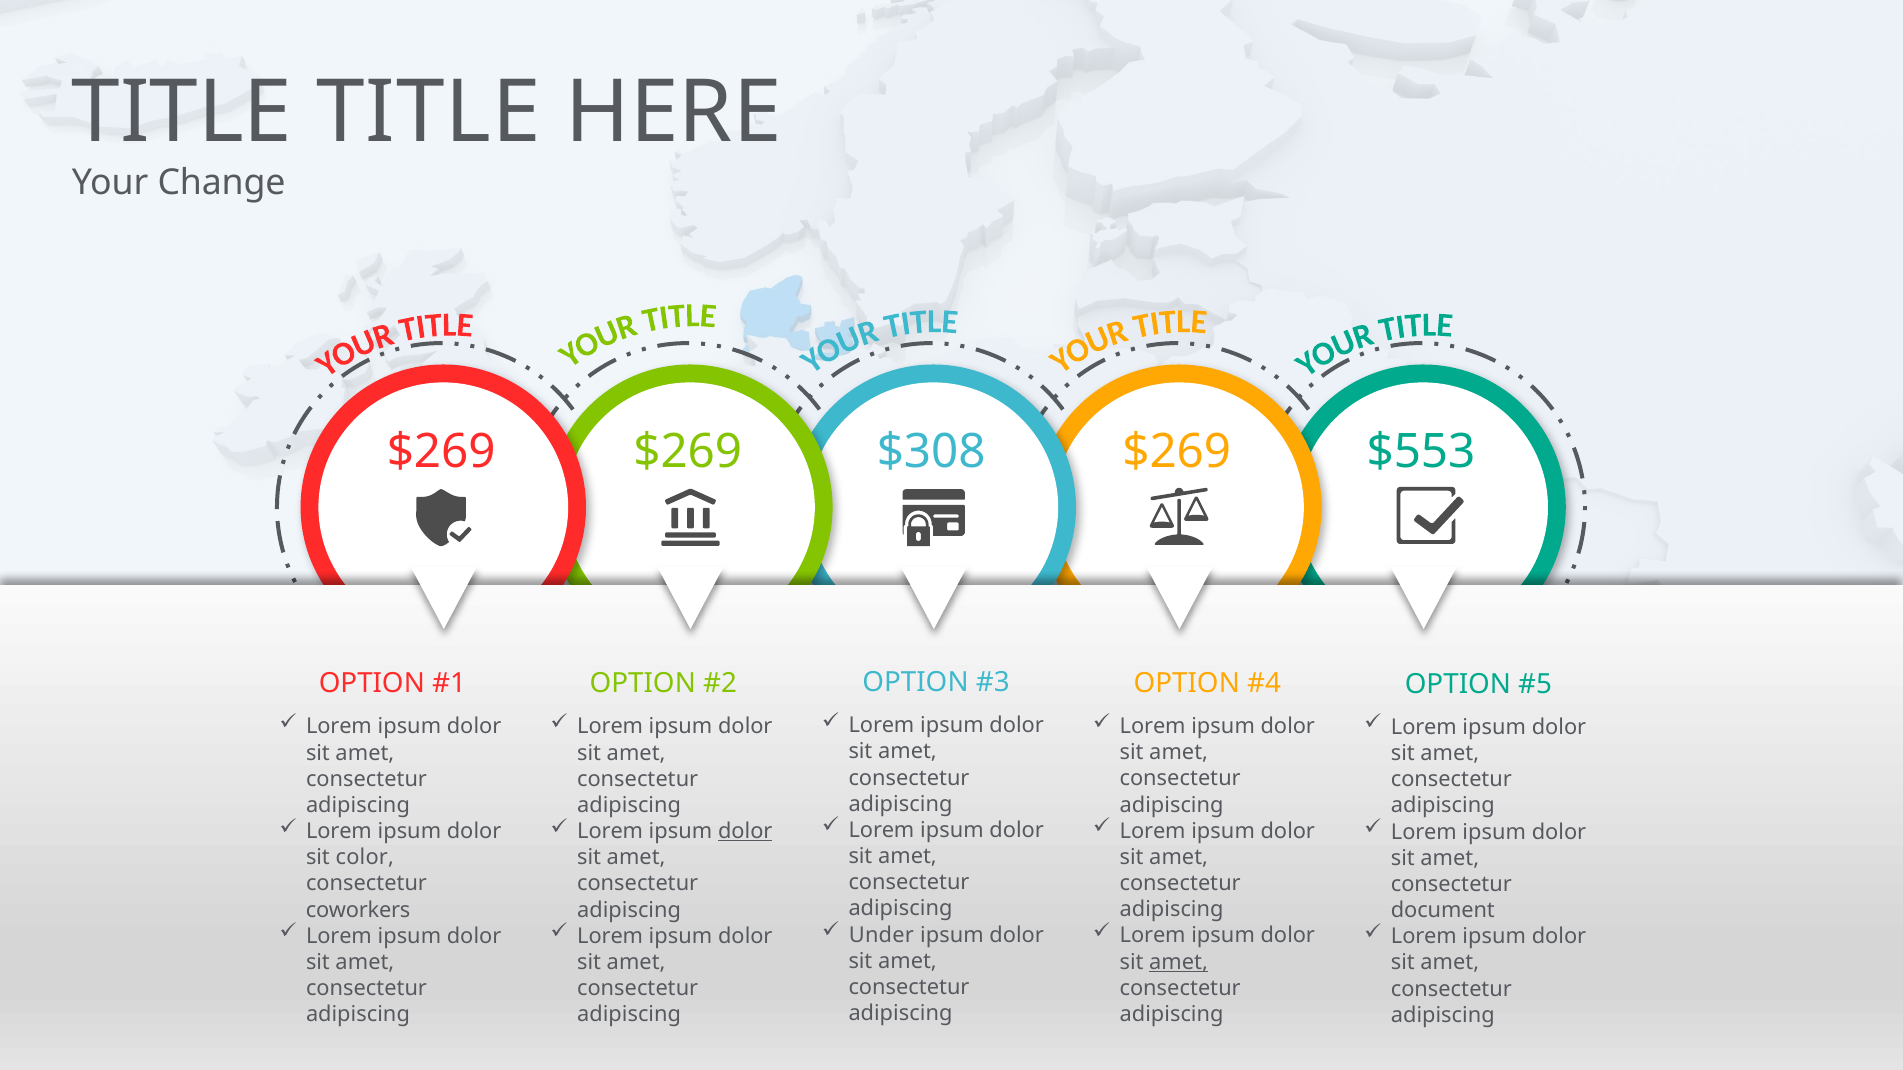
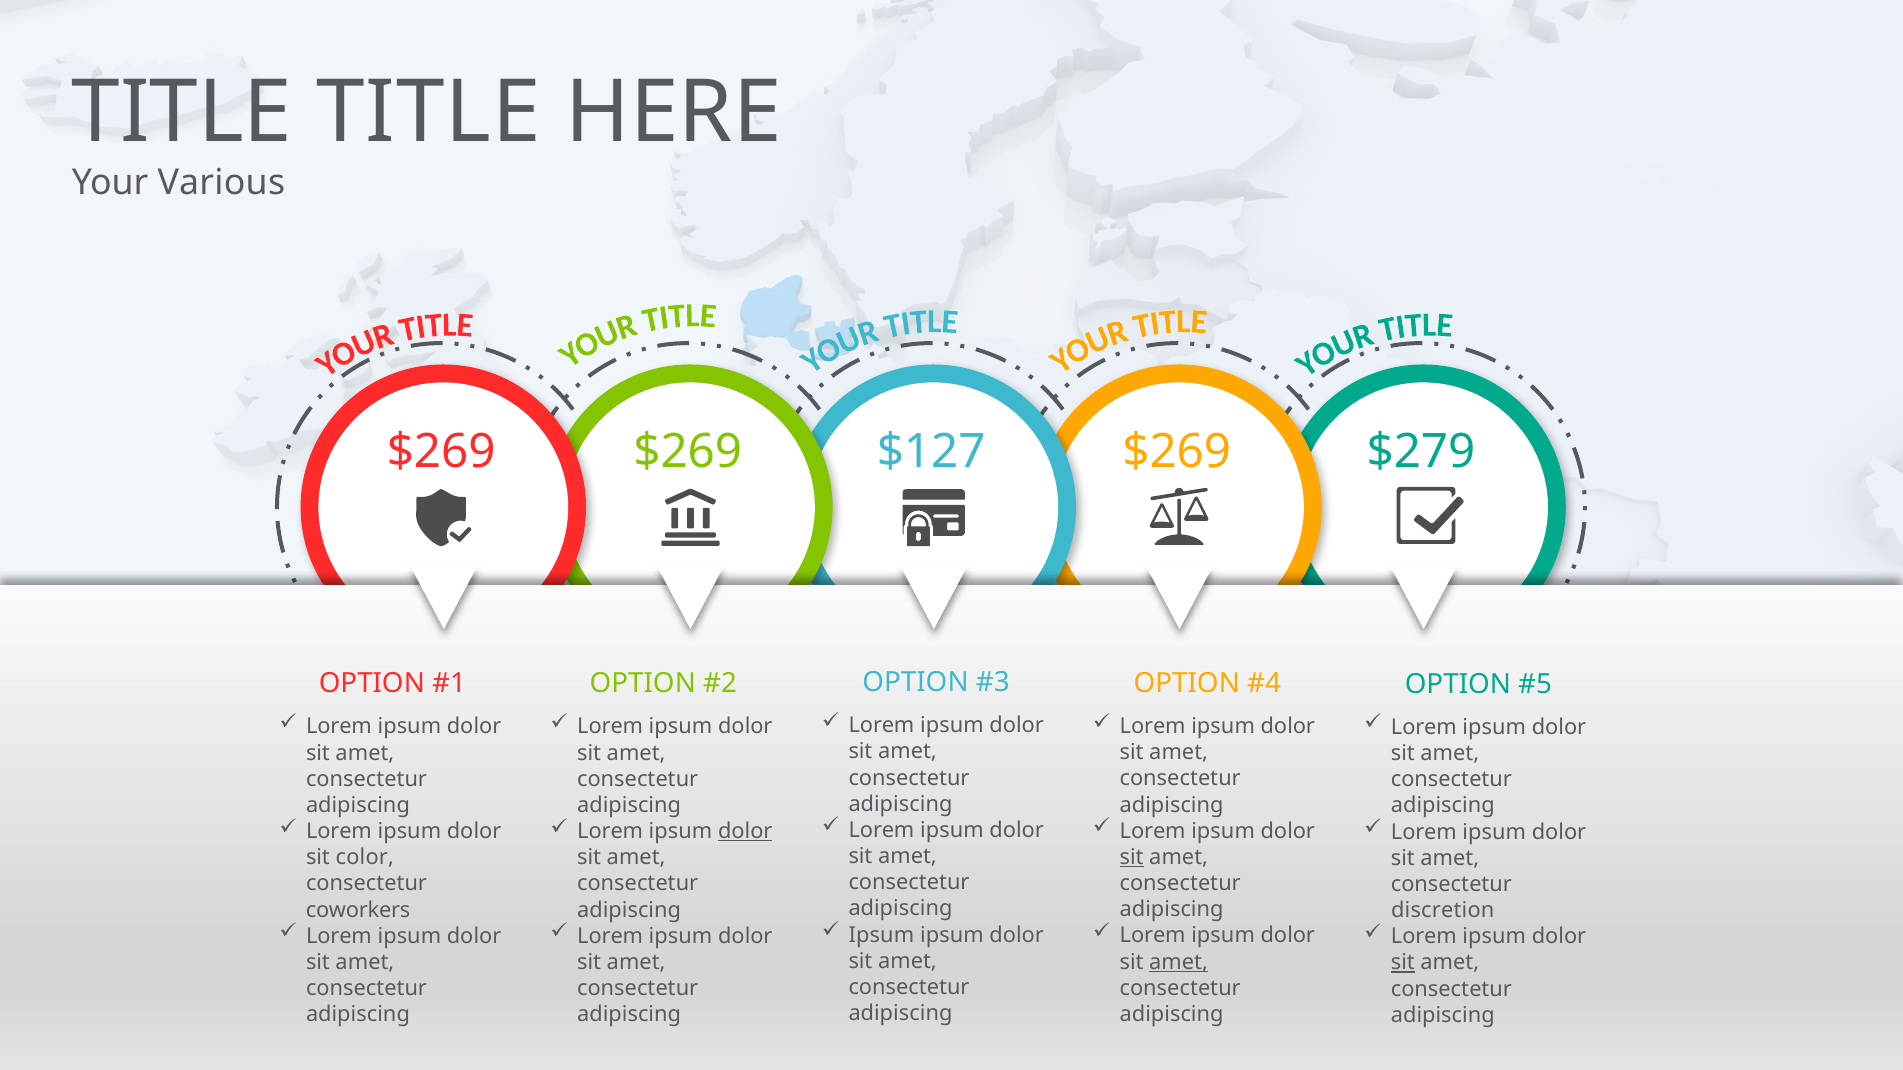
Change: Change -> Various (221, 183)
$308: $308 -> $127 (931, 452)
$553: $553 -> $279 (1421, 452)
sit underline: none -> present (1132, 858)
document: document -> discretion (1443, 911)
Under: Under -> Ipsum (881, 935)
sit underline: none -> present (1403, 963)
